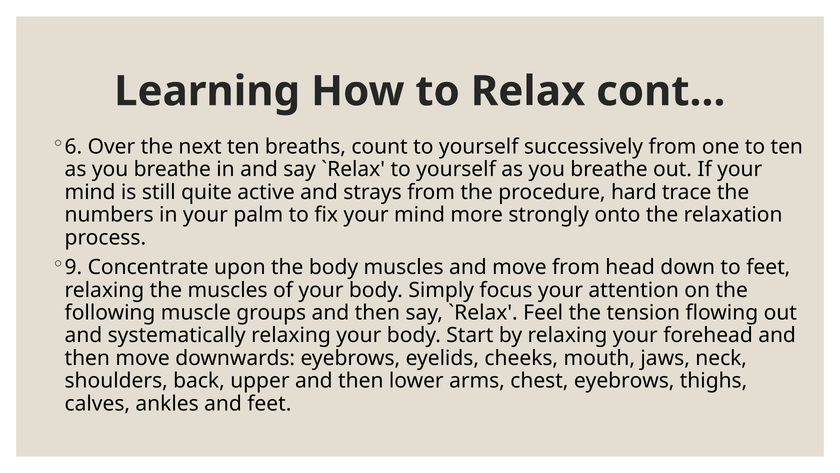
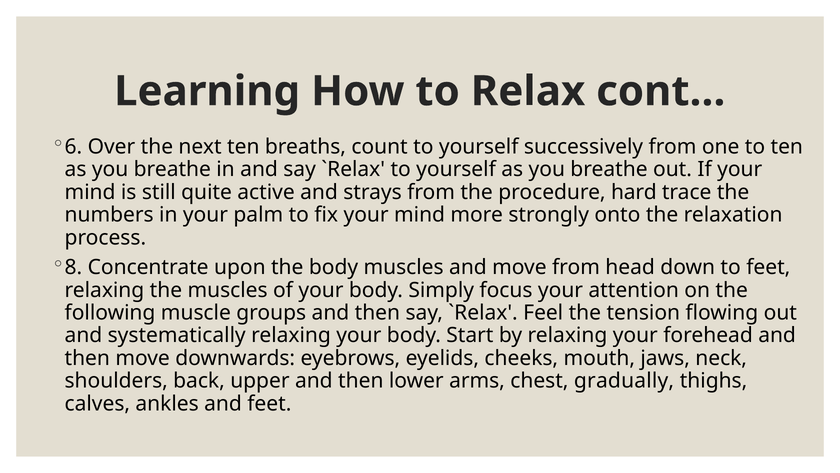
9: 9 -> 8 (73, 267)
chest eyebrows: eyebrows -> gradually (624, 380)
